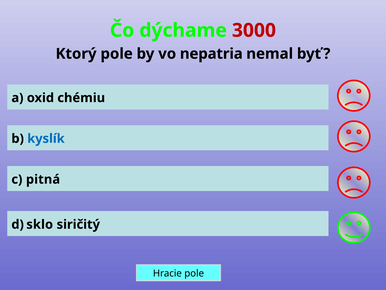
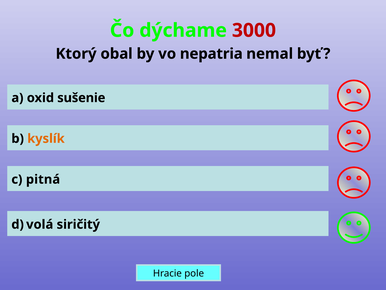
Ktorý pole: pole -> obal (117, 54)
chémiu: chémiu -> sušenie (81, 98)
kyslík colour: blue -> orange (46, 138)
sklo: sklo -> volá (40, 224)
